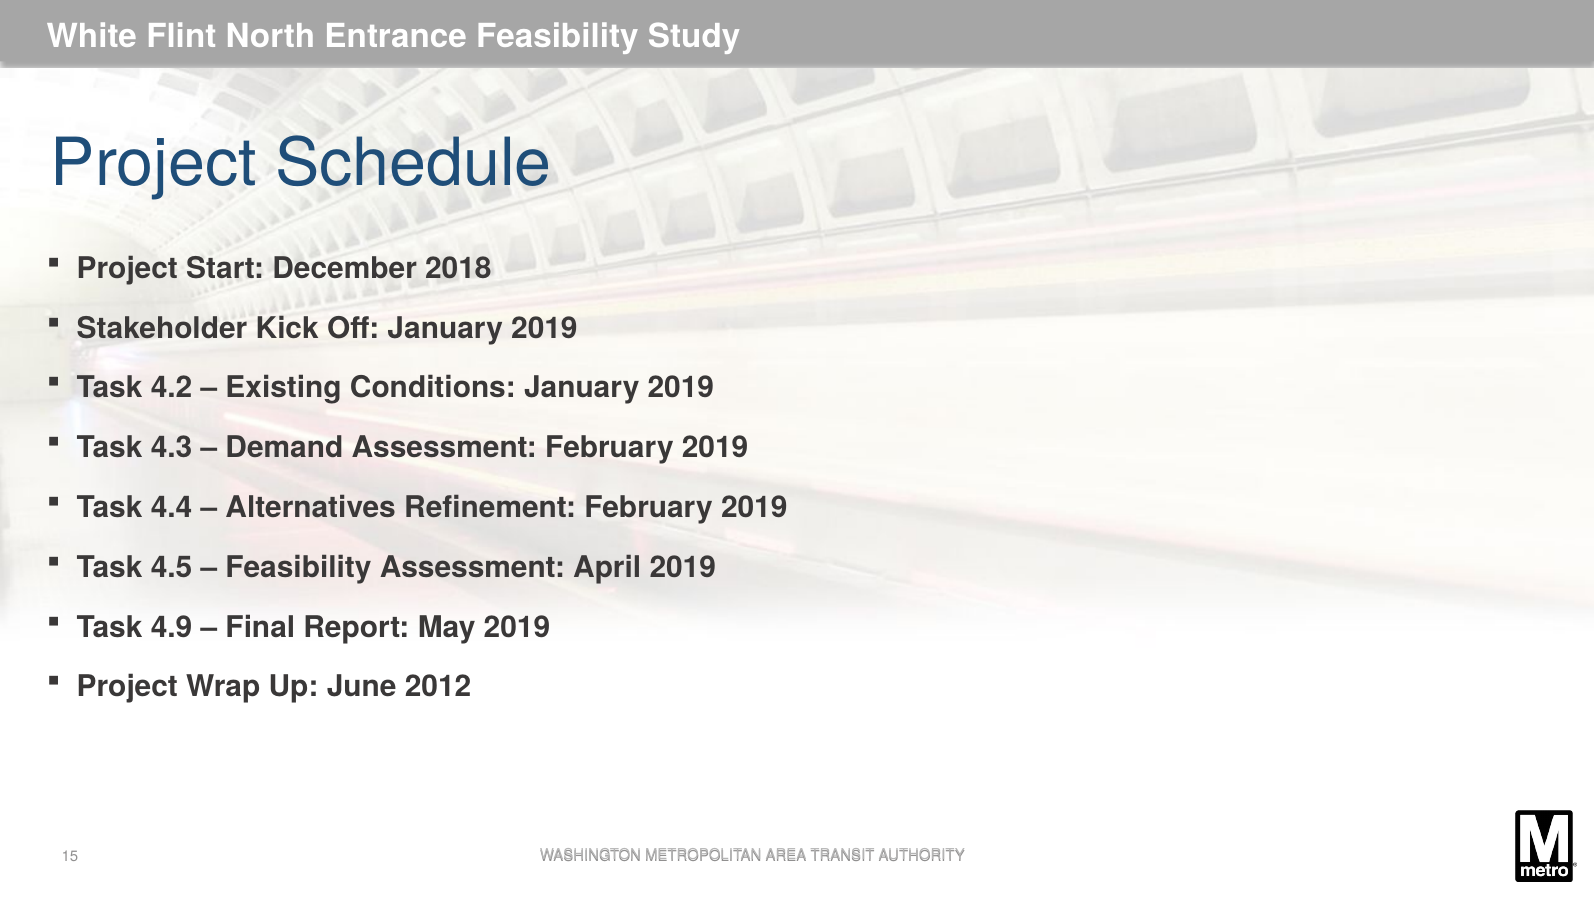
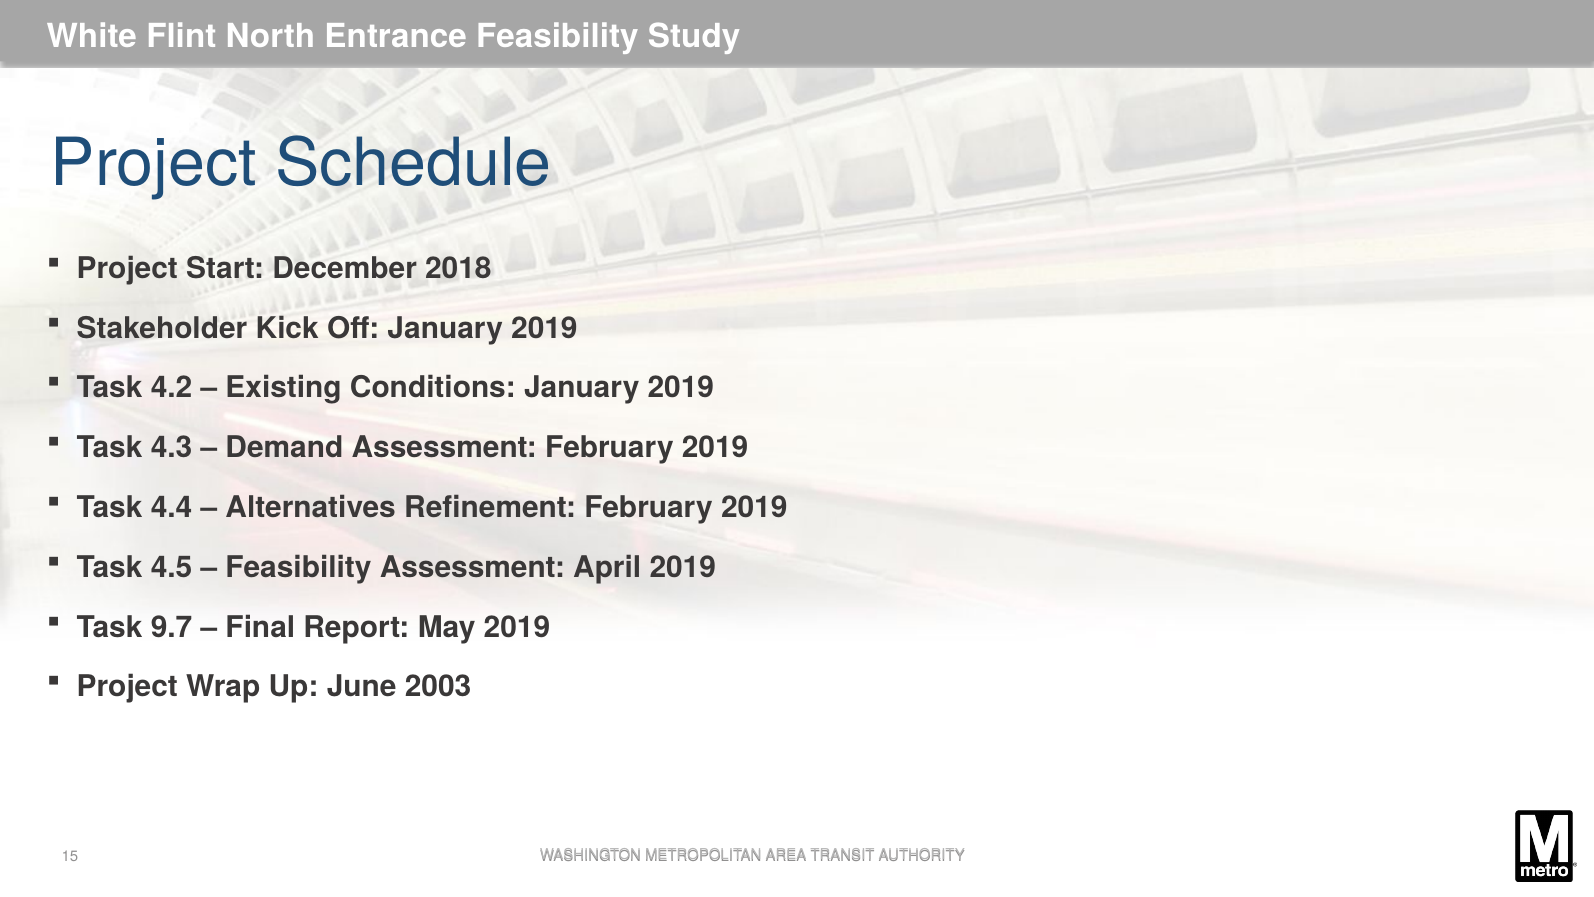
4.9: 4.9 -> 9.7 (172, 627)
2012: 2012 -> 2003 (438, 687)
